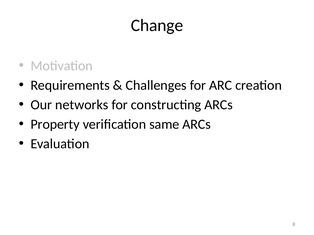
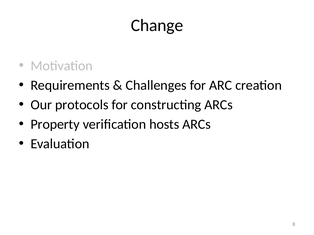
networks: networks -> protocols (82, 105)
same: same -> hosts (164, 125)
